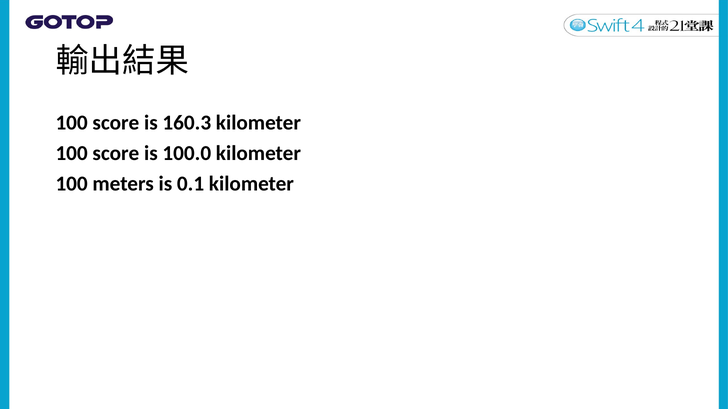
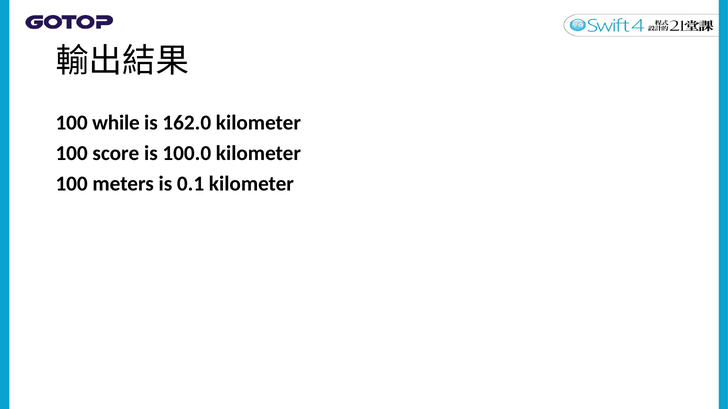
score: score -> while (116, 123)
160.3: 160.3 -> 162.0 (187, 123)
